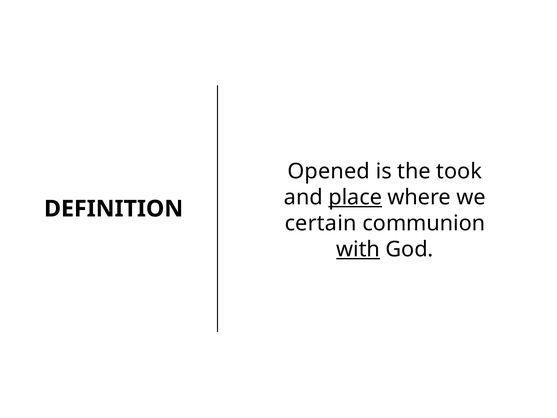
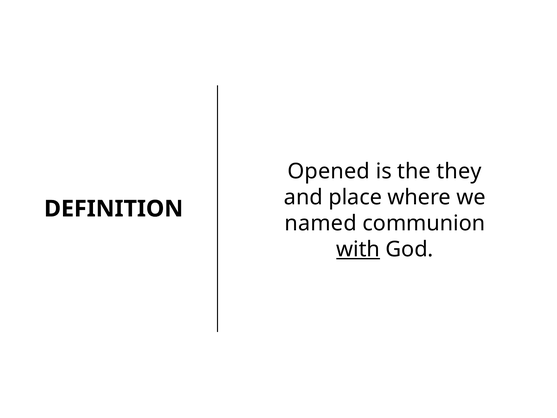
took: took -> they (459, 171)
place underline: present -> none (355, 197)
certain: certain -> named (321, 223)
